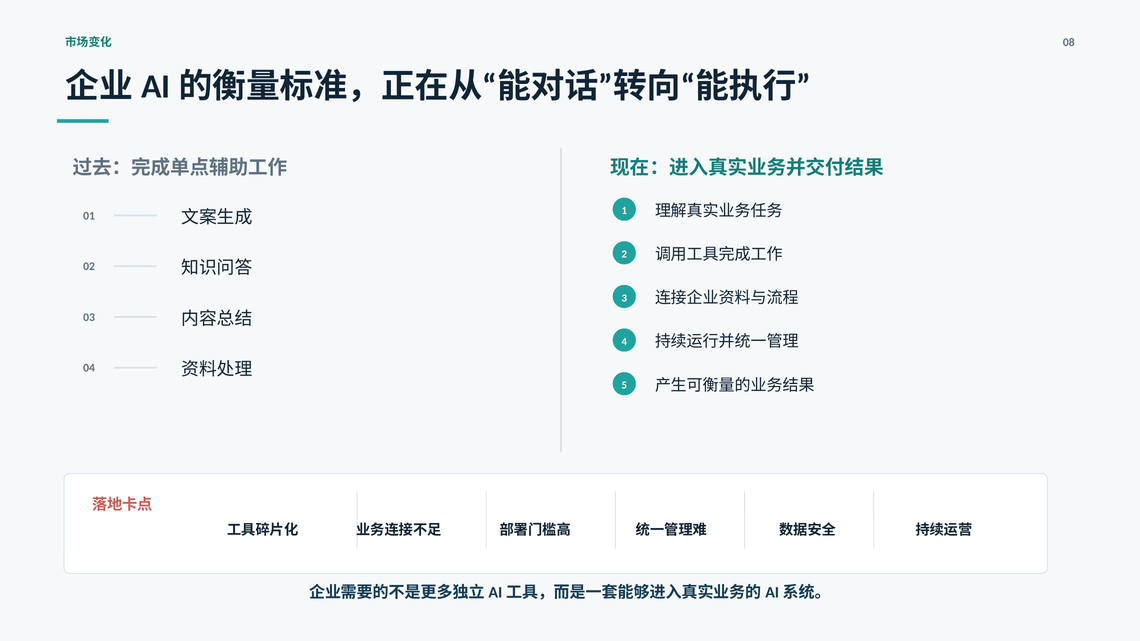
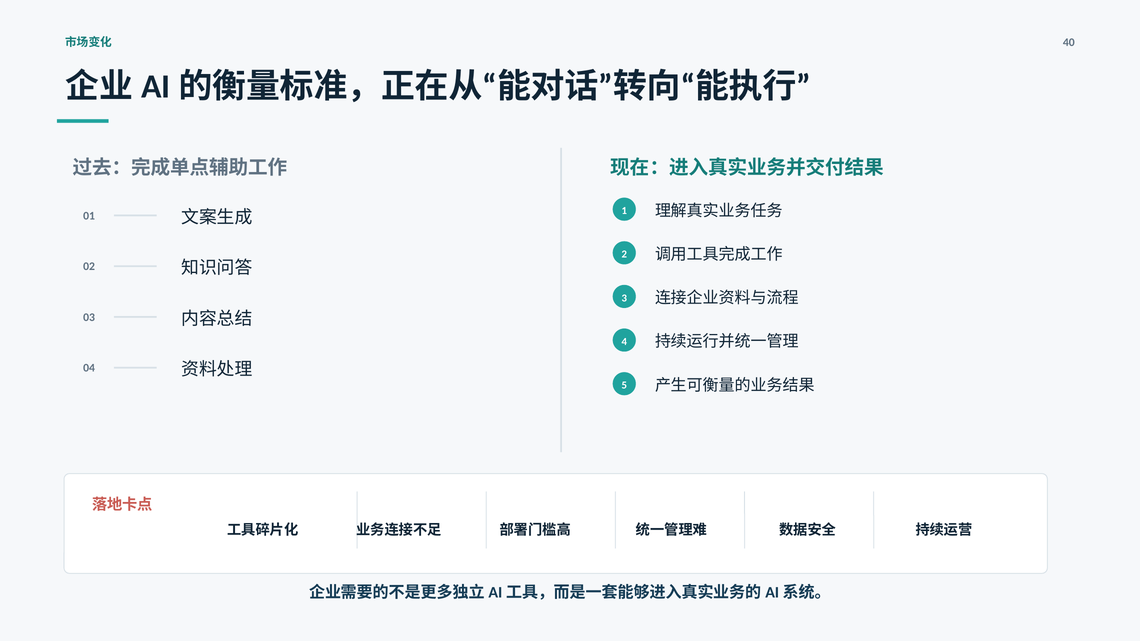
08: 08 -> 40 (1069, 42)
